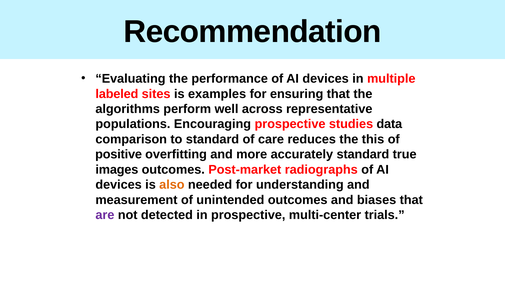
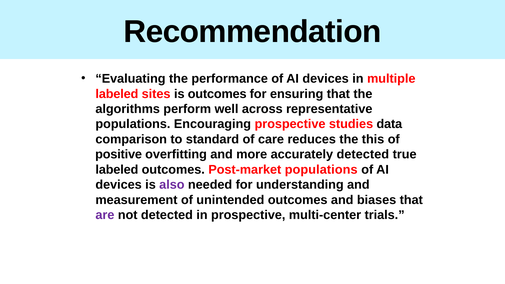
is examples: examples -> outcomes (217, 94)
accurately standard: standard -> detected (363, 154)
images: images -> labeled (117, 170)
Post-market radiographs: radiographs -> populations (321, 170)
also colour: orange -> purple (172, 185)
